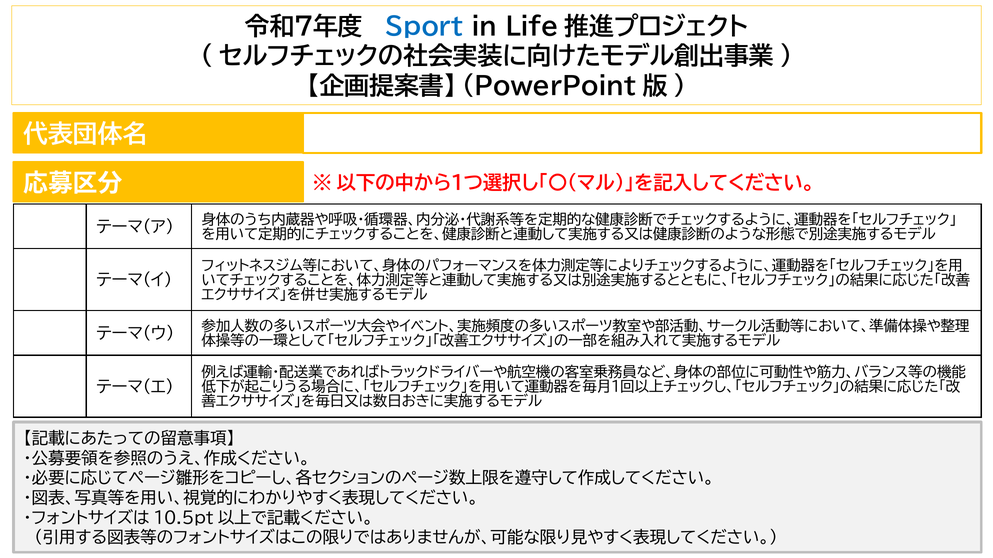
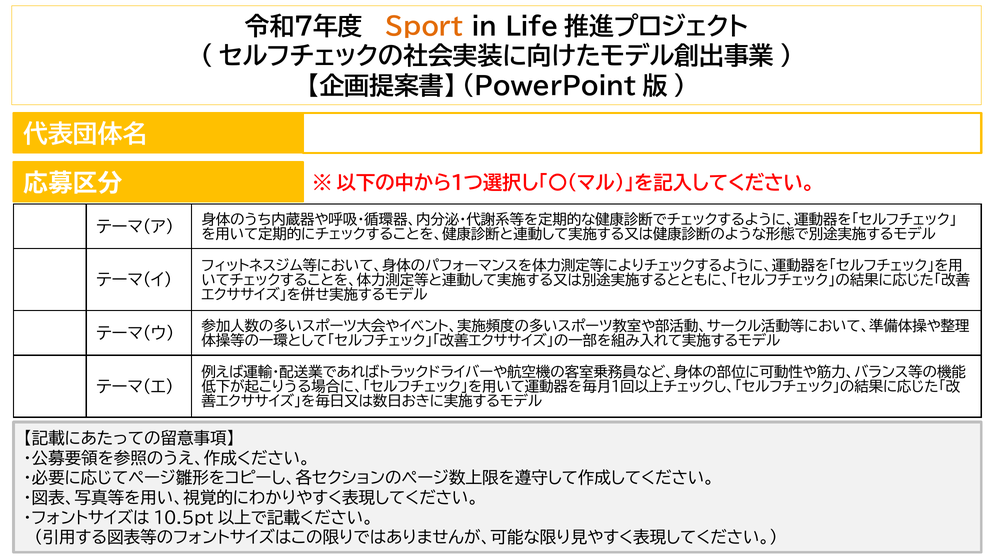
Sport colour: blue -> orange (424, 27)
